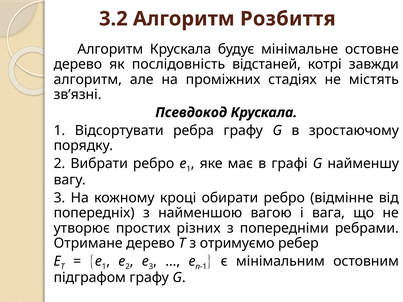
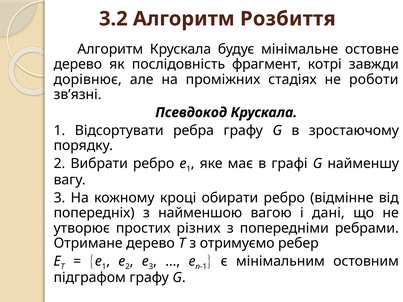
відстаней: відстаней -> фрагмент (267, 64)
алгоритм: алгоритм -> дорівнює (88, 80)
містять: містять -> роботи (374, 80)
вага: вага -> дані (328, 213)
